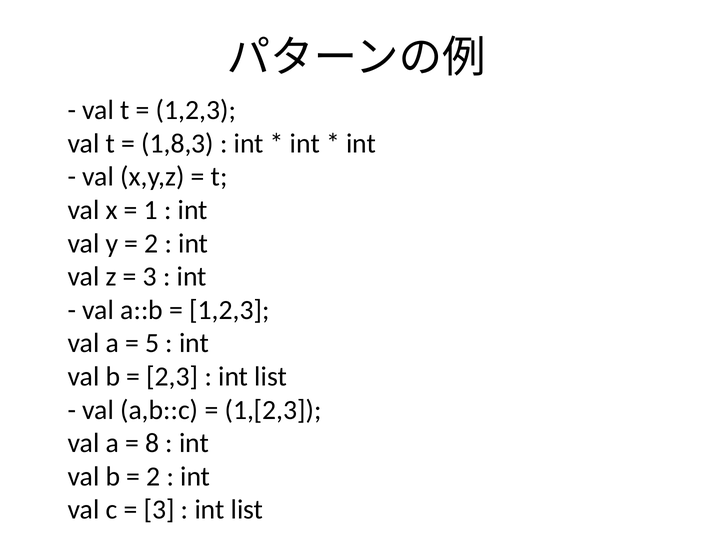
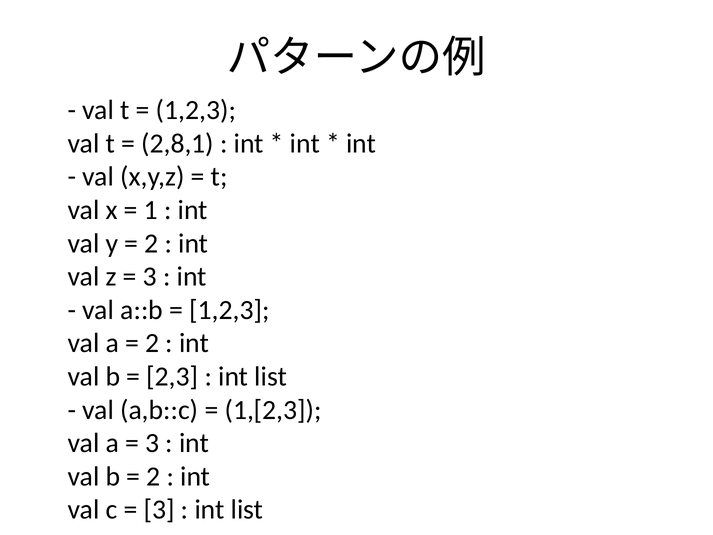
1,8,3: 1,8,3 -> 2,8,1 (178, 143)
5: 5 -> 2 (152, 343)
8: 8 -> 3 (152, 443)
